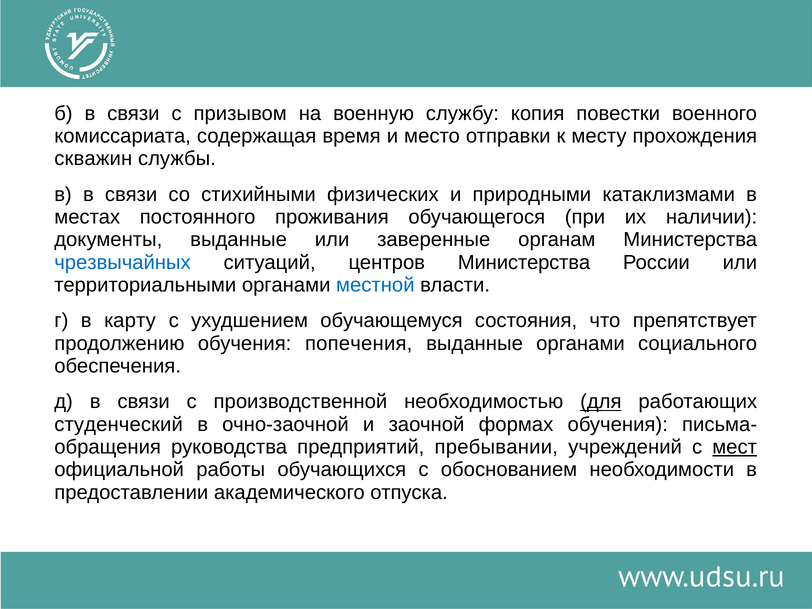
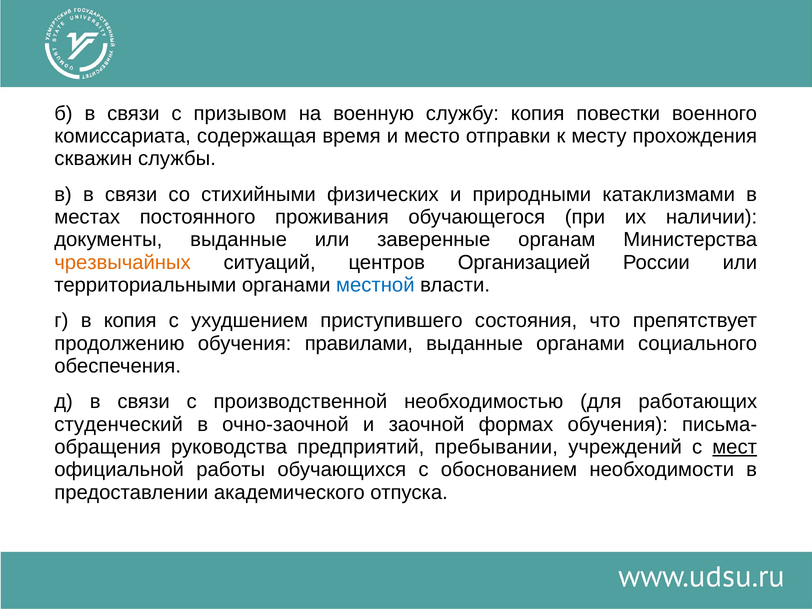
чрезвычайных colour: blue -> orange (122, 262)
центров Министерства: Министерства -> Организацией (524, 262)
в карту: карту -> копия (130, 321)
обучающемуся: обучающемуся -> приступившего (391, 321)
попечения: попечения -> правилами (359, 343)
для underline: present -> none (601, 402)
